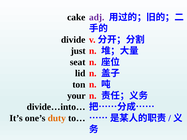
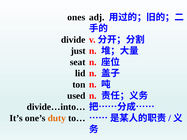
adj colour: purple -> black (97, 17)
cake: cake -> ones (76, 17)
your: your -> used (76, 96)
